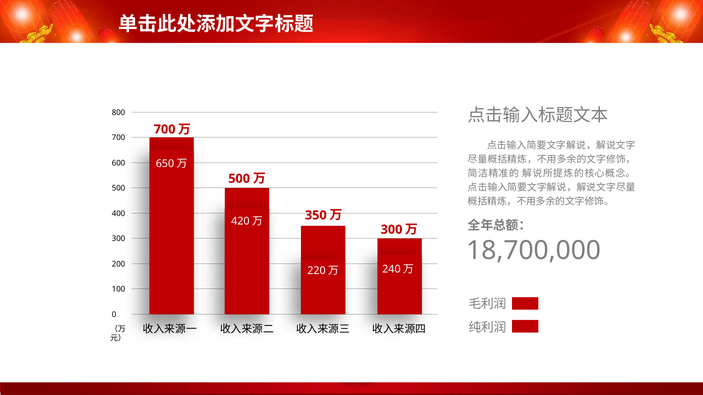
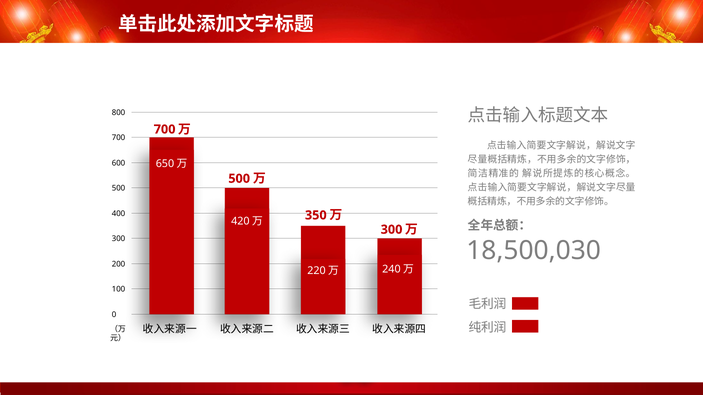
18,700,000: 18,700,000 -> 18,500,030 (534, 251)
